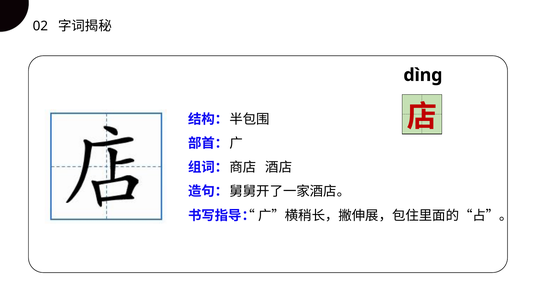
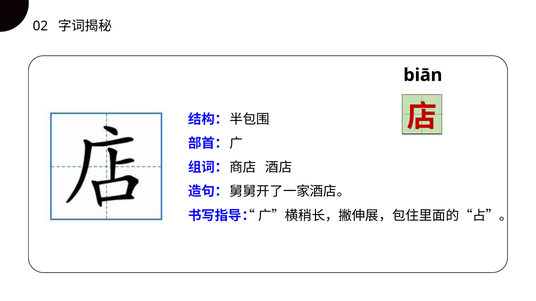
dìng: dìng -> biān (423, 75)
